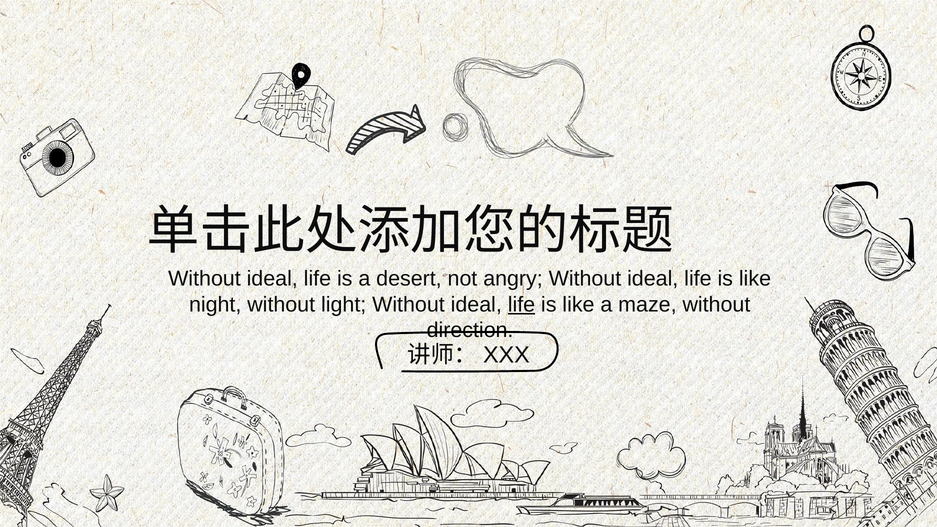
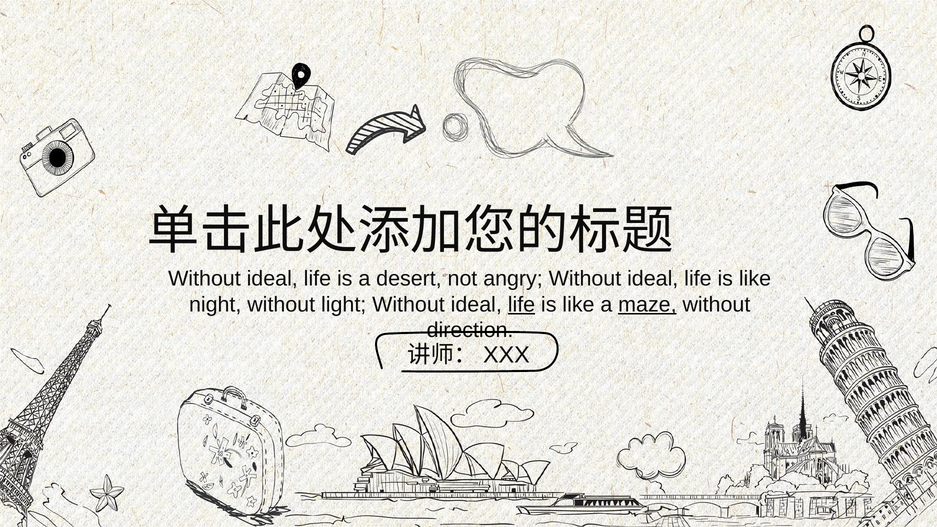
maze underline: none -> present (647, 305)
